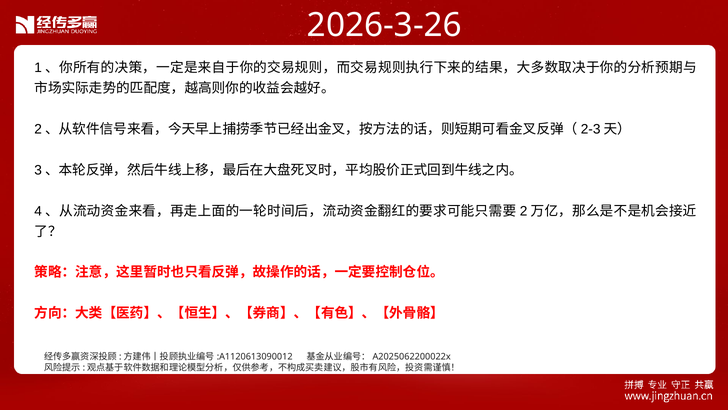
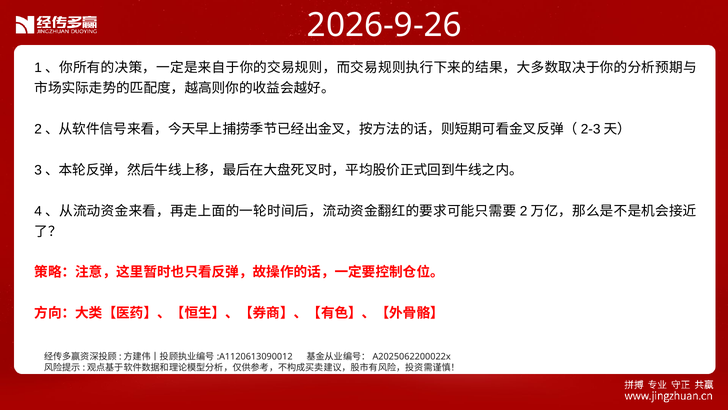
2026-3-26: 2026-3-26 -> 2026-9-26 (384, 25)
